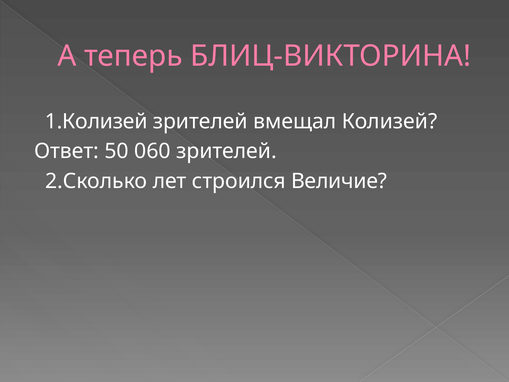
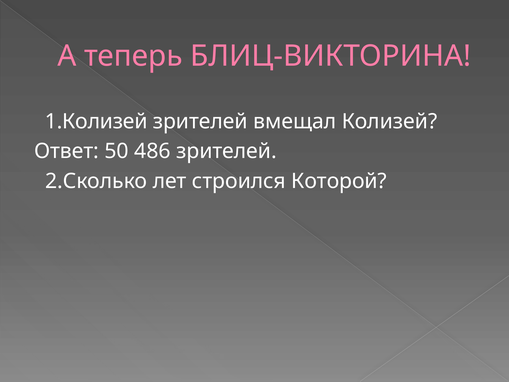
060: 060 -> 486 (152, 151)
Величие: Величие -> Которой (339, 181)
